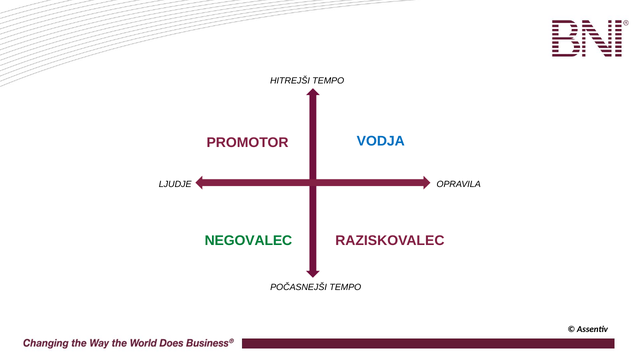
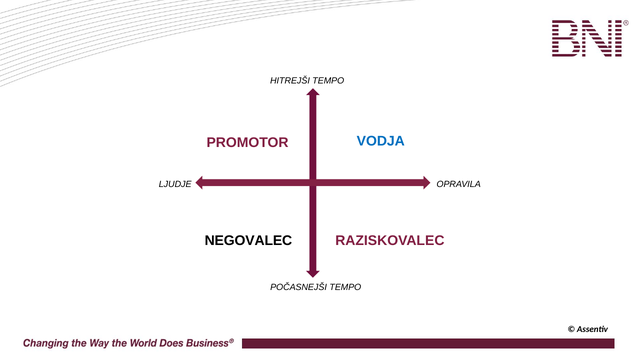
NEGOVALEC colour: green -> black (248, 241)
